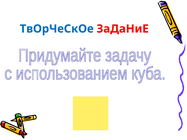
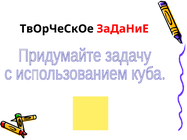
ТвОрЧеСкОе colour: blue -> black (57, 29)
